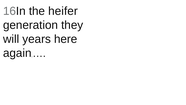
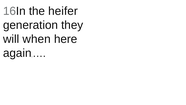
years: years -> when (37, 39)
